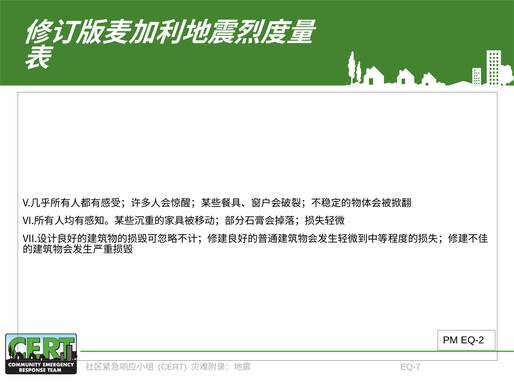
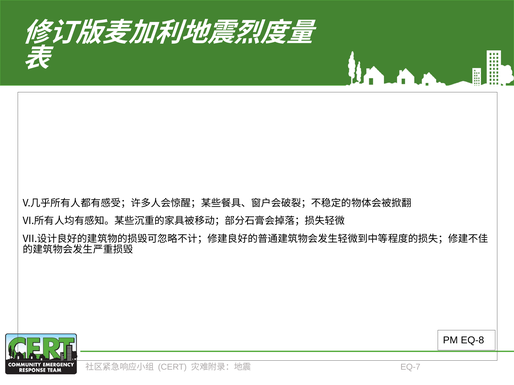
EQ-2: EQ-2 -> EQ-8 (472, 341)
